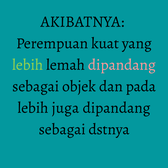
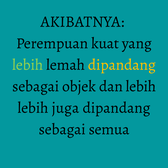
dipandang colour: pink -> yellow (122, 65)
dan pada: pada -> lebih (141, 86)
dstnya: dstnya -> semua (109, 129)
